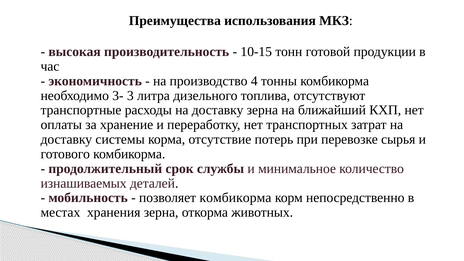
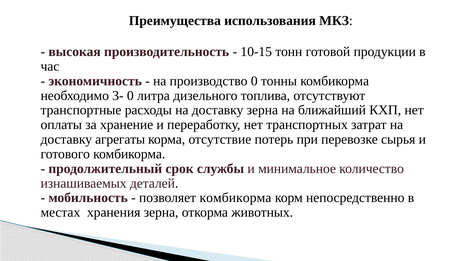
производство 4: 4 -> 0 (254, 81)
3- 3: 3 -> 0 (130, 96)
системы: системы -> агрегаты (120, 139)
